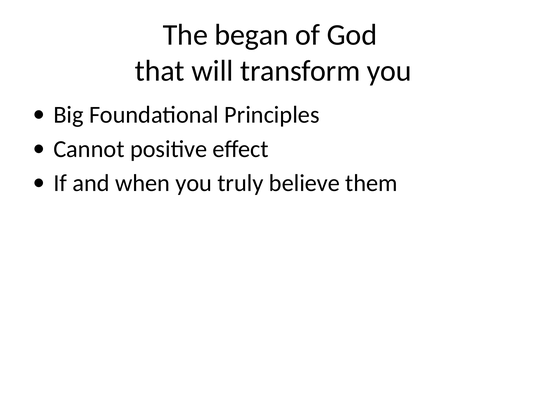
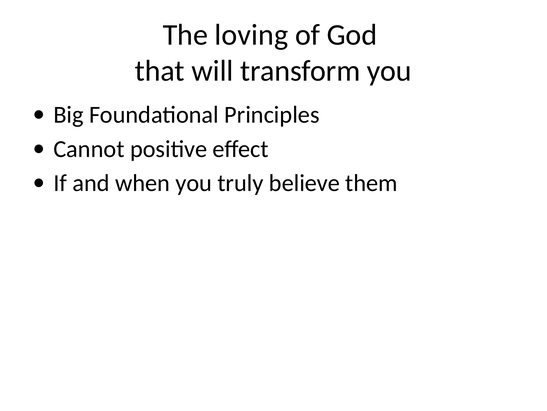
began: began -> loving (251, 35)
